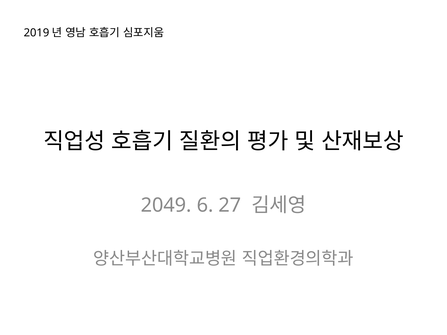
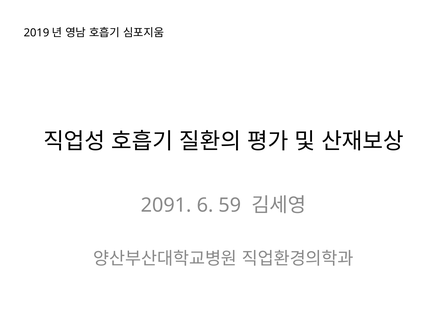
2049: 2049 -> 2091 (166, 206)
27: 27 -> 59 (230, 206)
